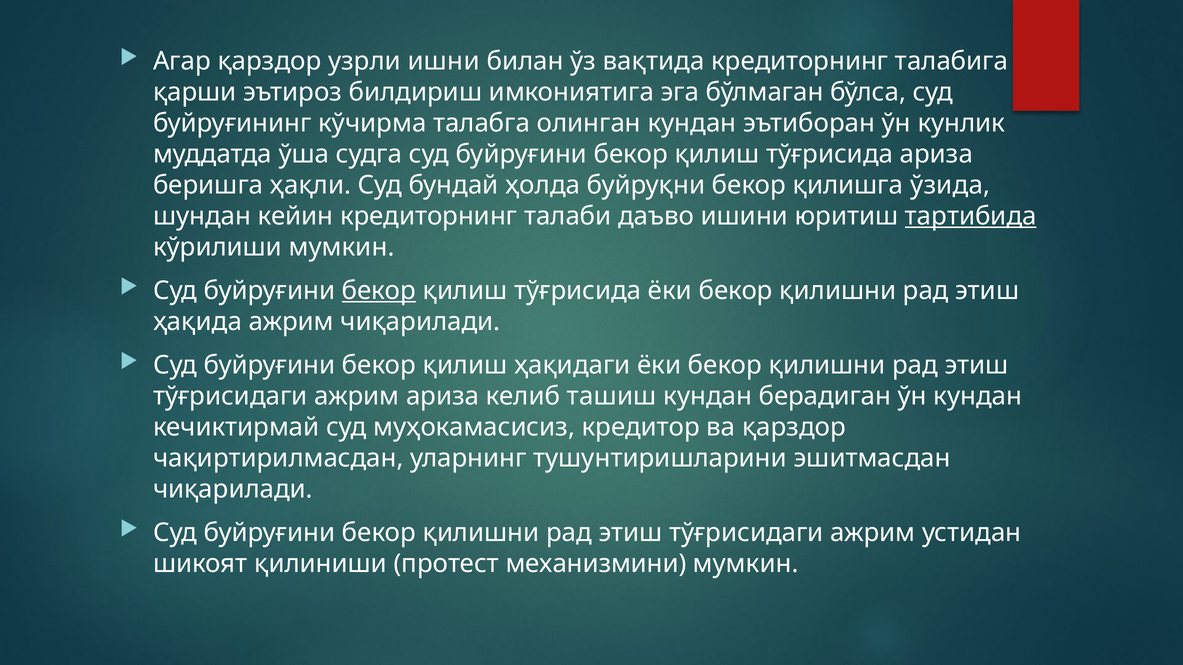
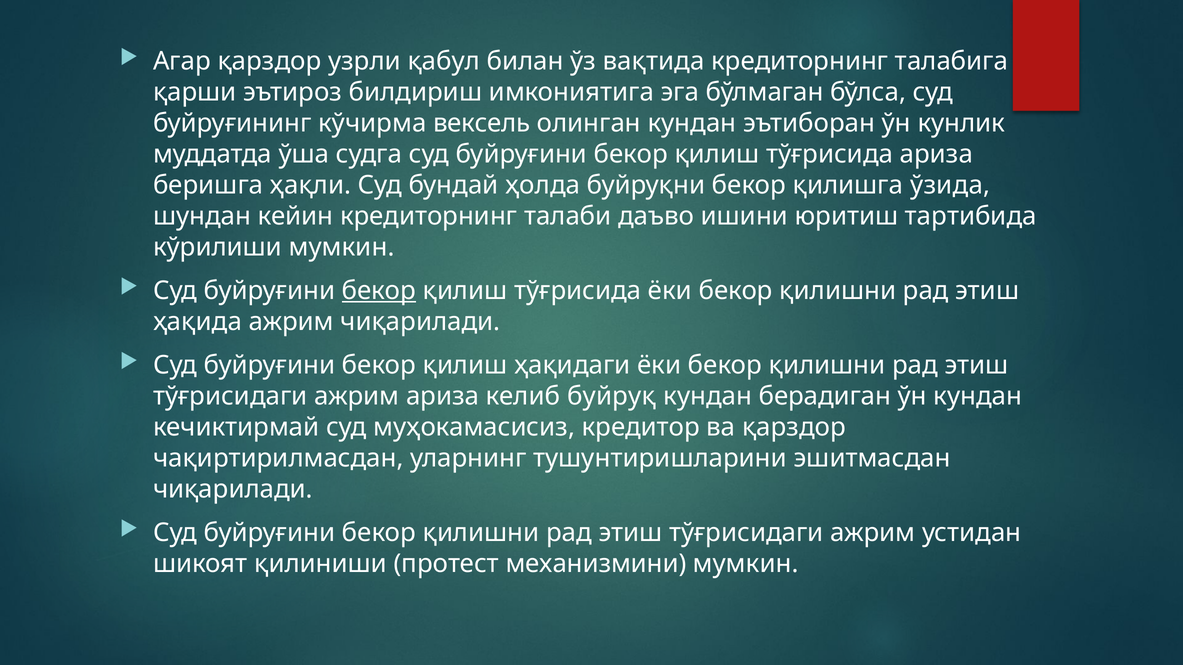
ишни: ишни -> қабул (444, 61)
талабга: талабга -> вексель (482, 123)
тартибида underline: present -> none (971, 216)
ташиш: ташиш -> буйруқ (612, 396)
